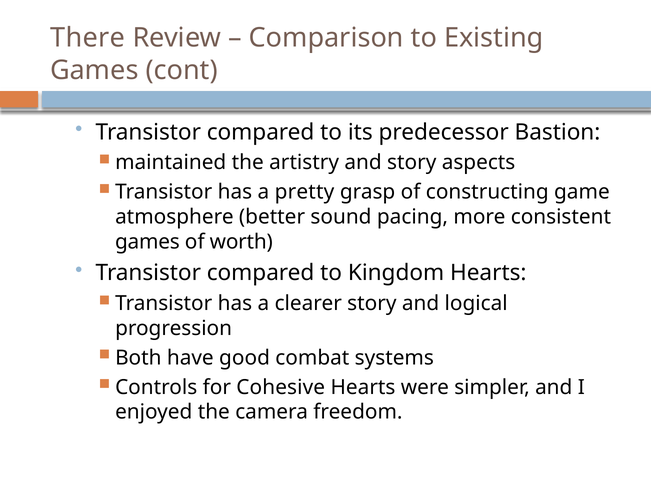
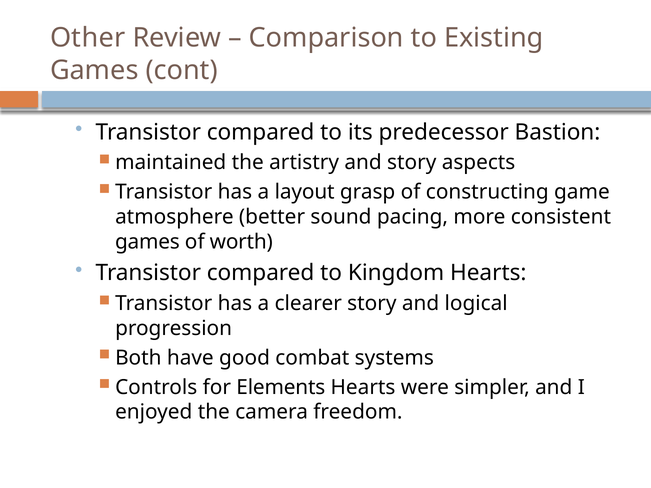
There: There -> Other (88, 38)
pretty: pretty -> layout (305, 192)
Cohesive: Cohesive -> Elements (281, 387)
